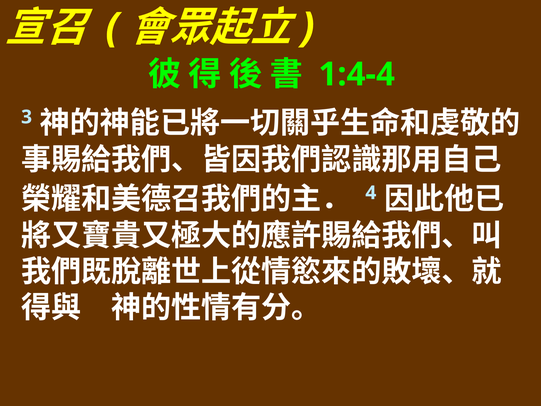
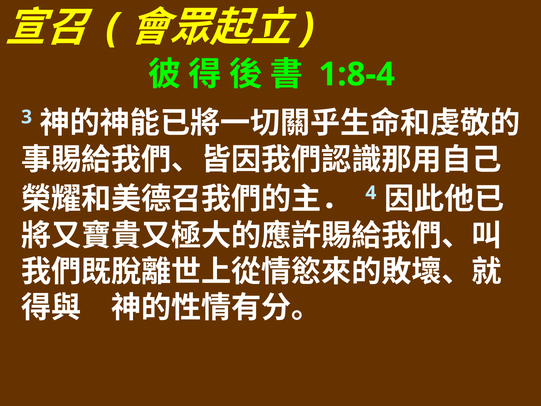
1:4-4: 1:4-4 -> 1:8-4 (357, 74)
